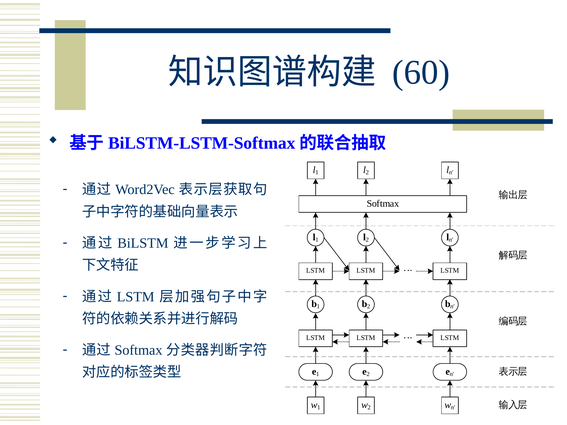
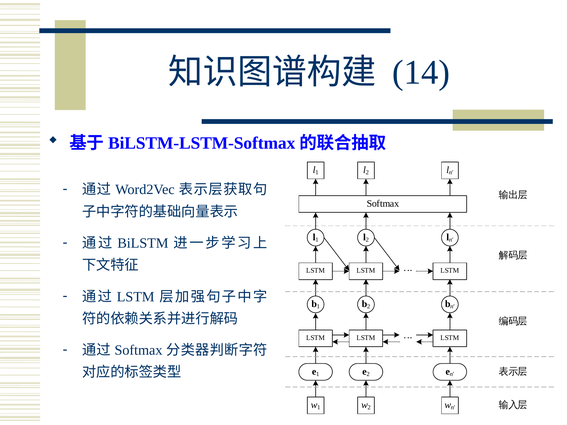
60: 60 -> 14 (421, 72)
